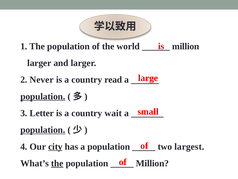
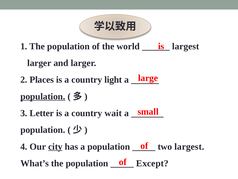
million: million -> largest (186, 46)
Never: Never -> Places (42, 80)
read: read -> light (113, 80)
population underline: present -> none (43, 130)
the underline: present -> none (57, 163)
Million: Million -> Except (152, 163)
